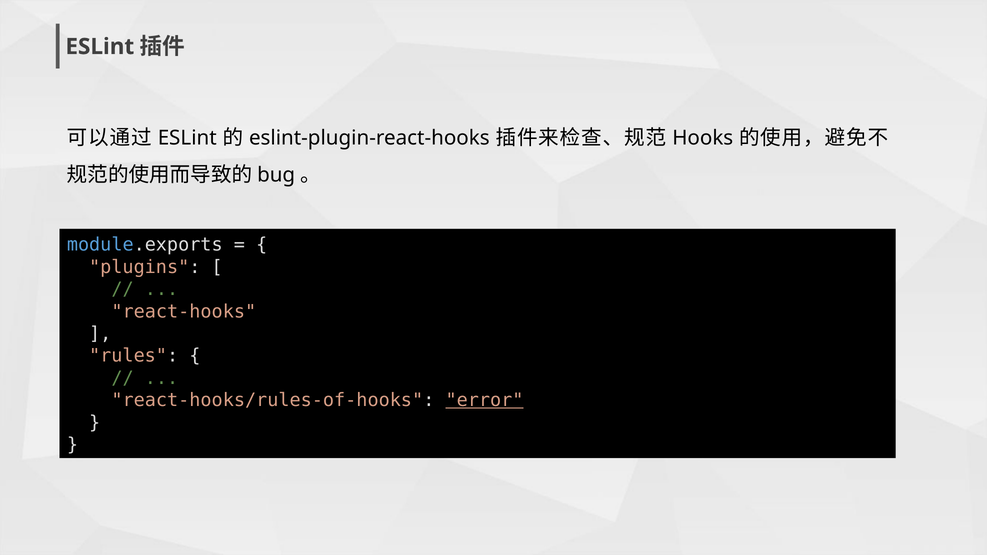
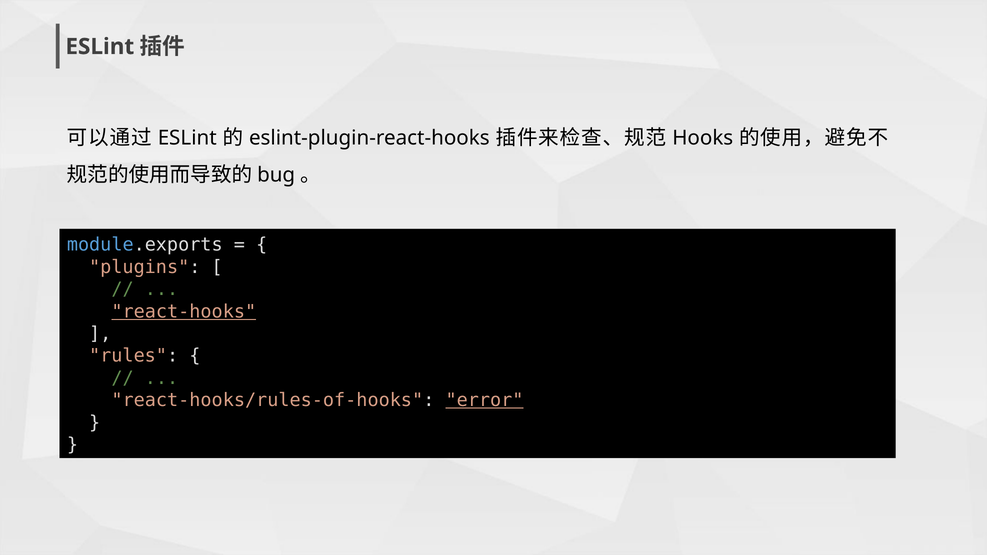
react-hooks underline: none -> present (184, 312)
